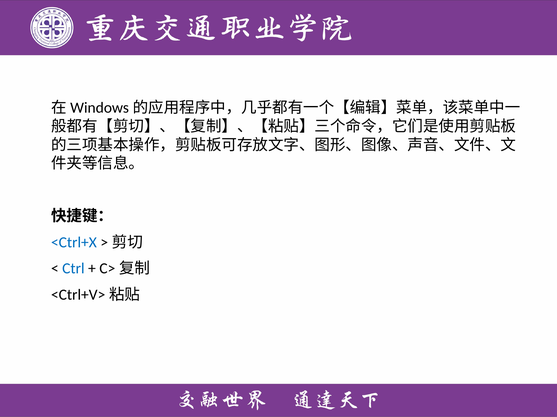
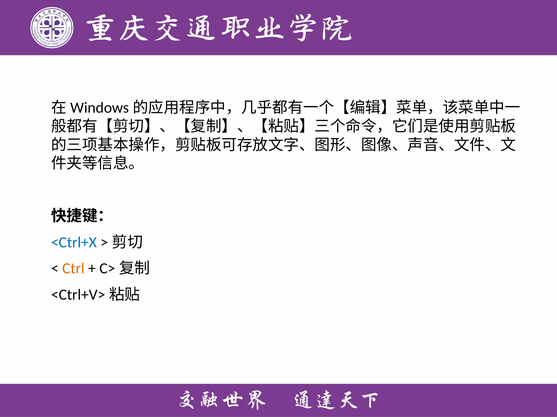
Ctrl colour: blue -> orange (73, 269)
